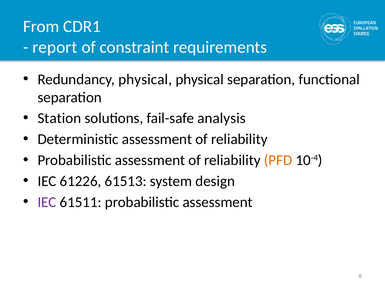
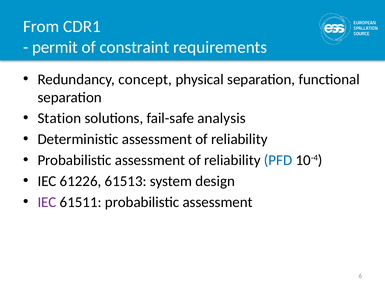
report: report -> permit (55, 47)
Redundancy physical: physical -> concept (145, 79)
PFD colour: orange -> blue (278, 160)
